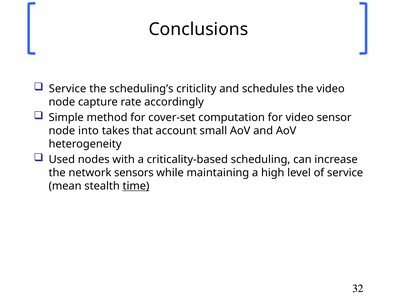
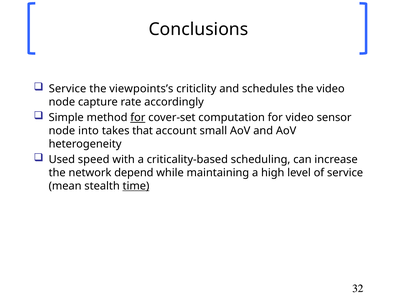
scheduling’s: scheduling’s -> viewpoints’s (141, 89)
for underline: none -> present (138, 117)
nodes: nodes -> speed (94, 159)
sensors: sensors -> depend (134, 173)
